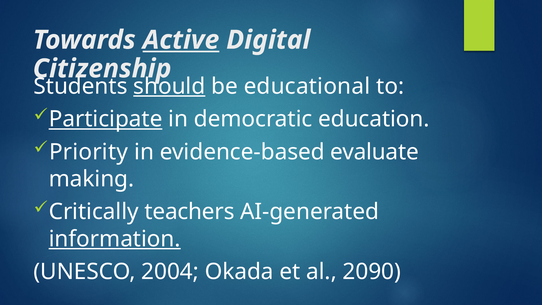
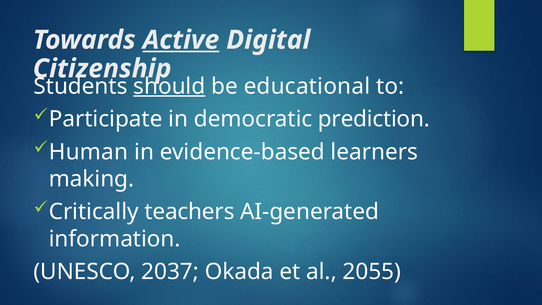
Participate underline: present -> none (106, 119)
education: education -> prediction (374, 119)
Priority: Priority -> Human (88, 152)
evaluate: evaluate -> learners (374, 152)
information underline: present -> none (115, 239)
2004: 2004 -> 2037 (170, 272)
2090: 2090 -> 2055 (372, 272)
